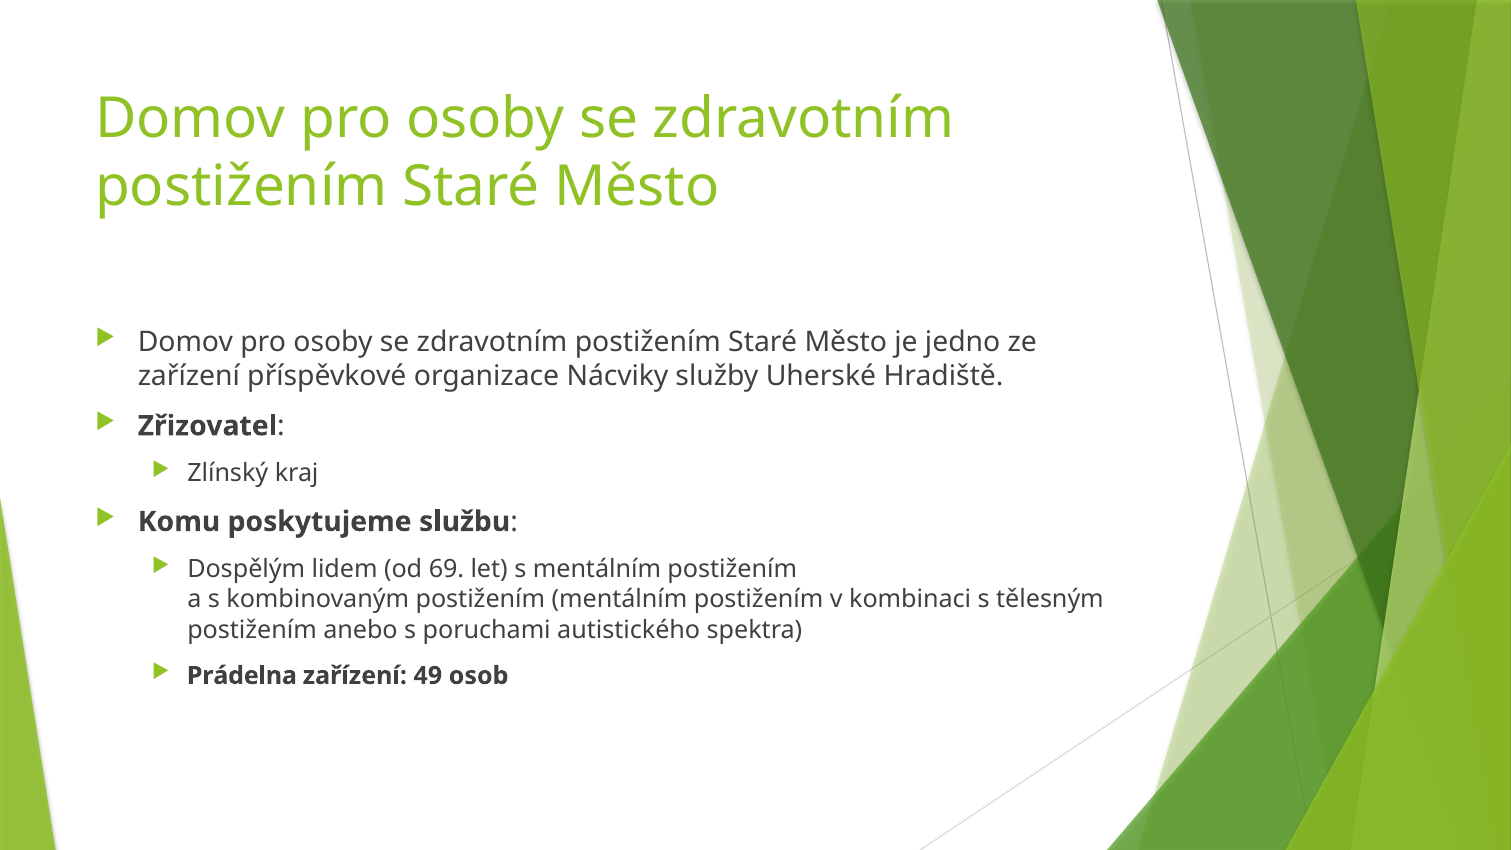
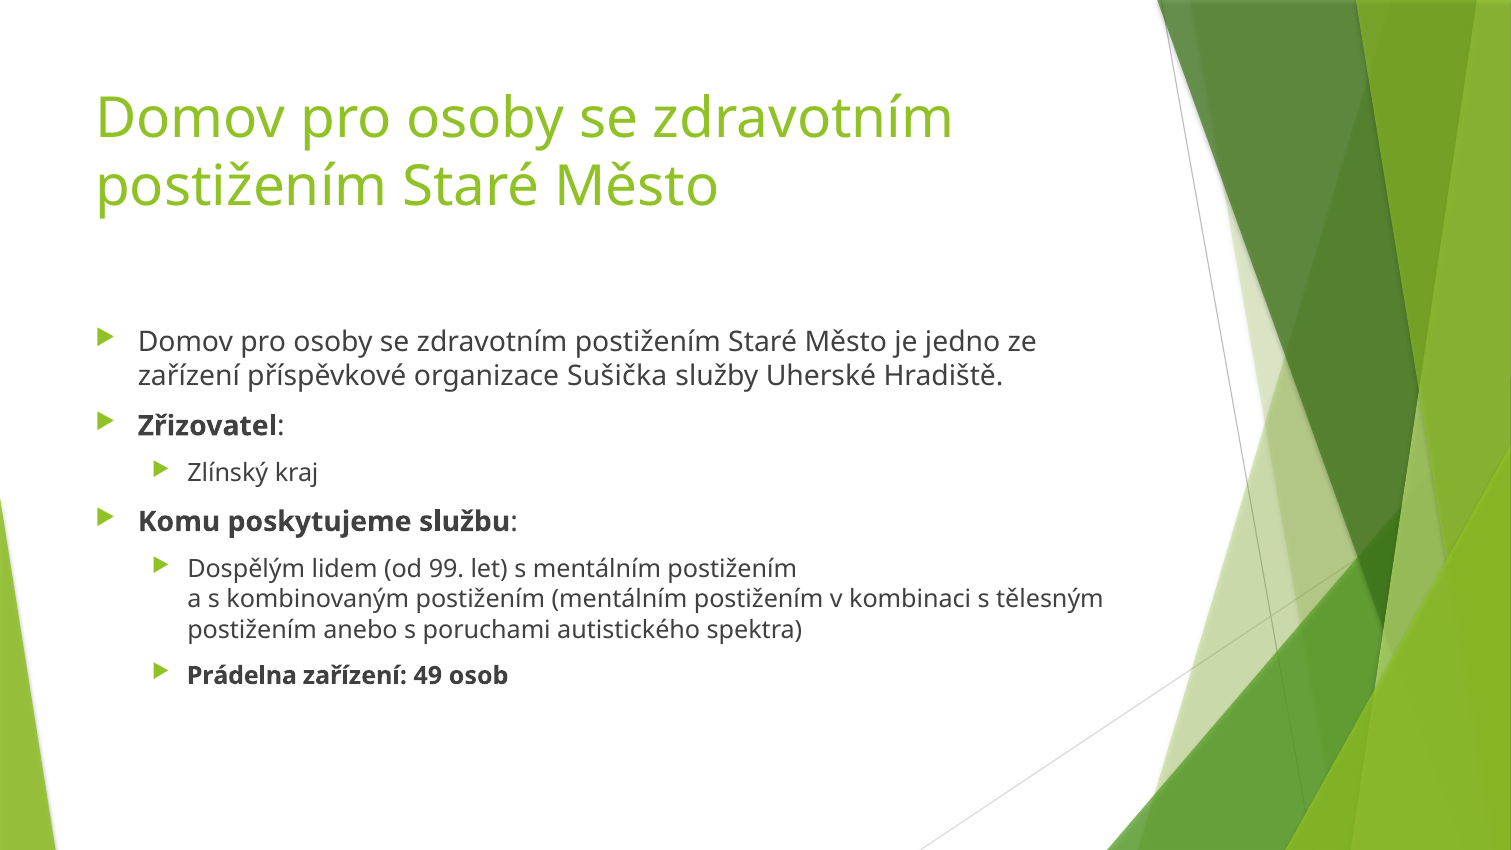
Nácviky: Nácviky -> Sušička (617, 376)
69: 69 -> 99 (446, 569)
